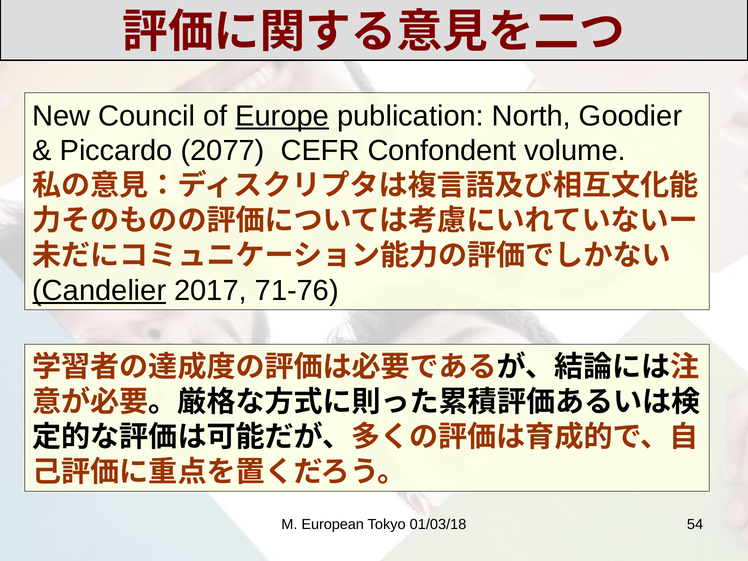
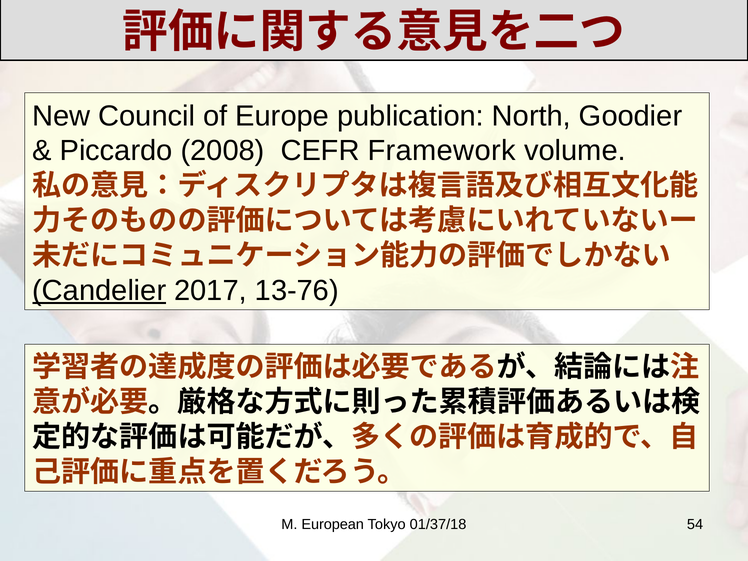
Europe underline: present -> none (282, 116)
2077: 2077 -> 2008 (223, 151)
Confondent: Confondent -> Framework (442, 151)
71-76: 71-76 -> 13-76 (297, 291)
01/03/18: 01/03/18 -> 01/37/18 (438, 524)
